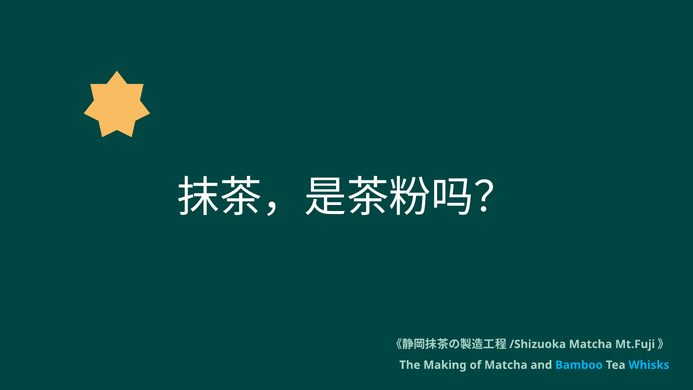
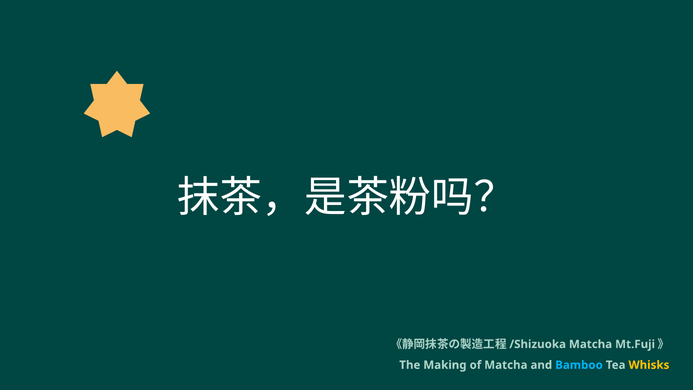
Whisks colour: light blue -> yellow (649, 365)
